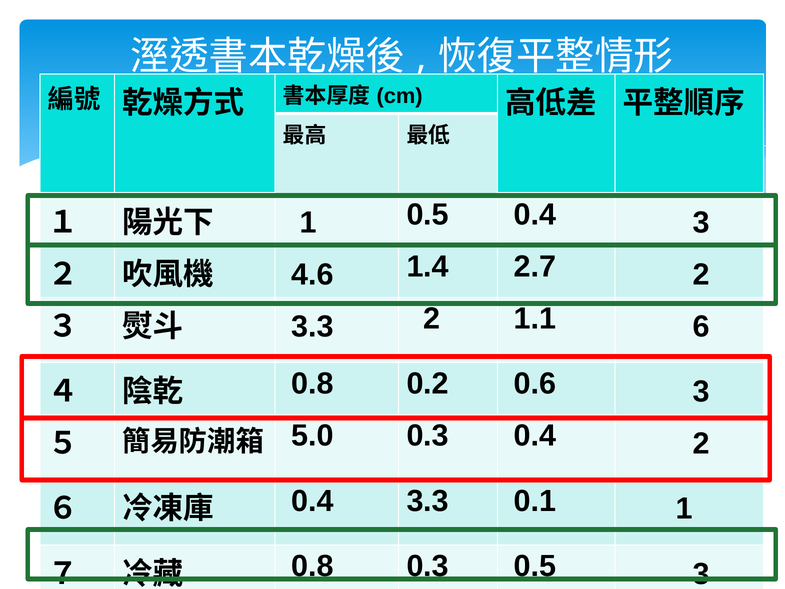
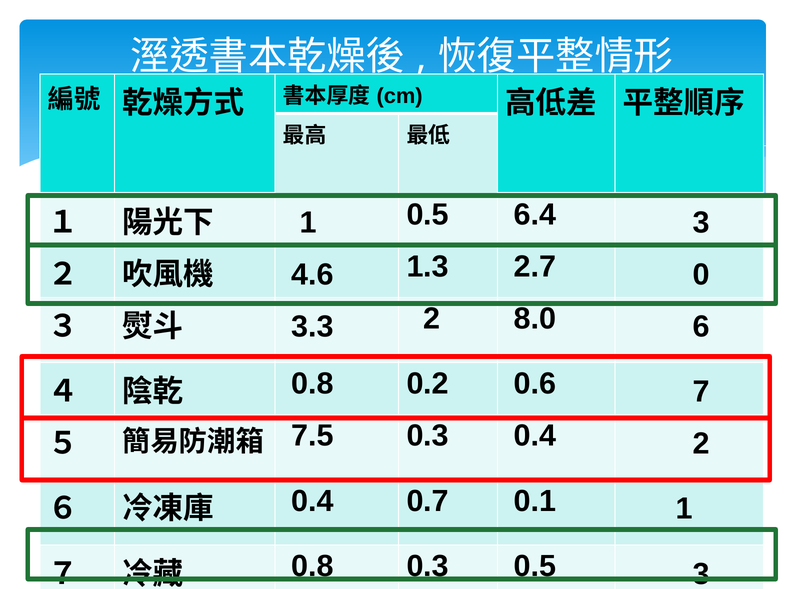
0.5 0.4: 0.4 -> 6.4 (535, 215)
4.6 1.4: 1.4 -> 1.3 (428, 267)
2.7 2: 2 -> 0 (701, 274)
1.1: 1.1 -> 8.0 (535, 319)
0.6 3: 3 -> 7 (701, 391)
5.0: 5.0 -> 7.5 (312, 436)
0.4 3.3: 3.3 -> 0.7 (428, 501)
